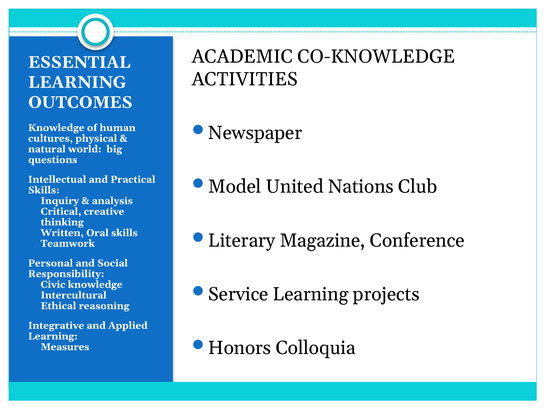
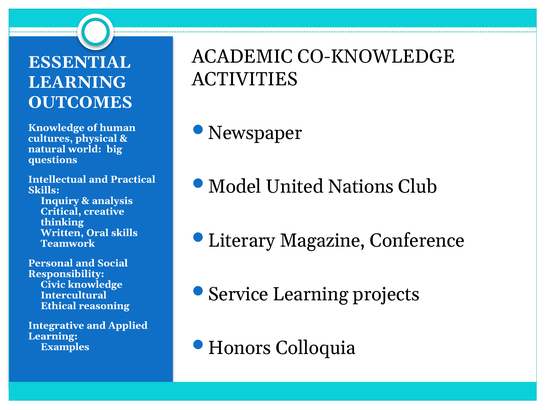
Measures: Measures -> Examples (65, 346)
